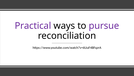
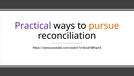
pursue colour: purple -> orange (104, 26)
